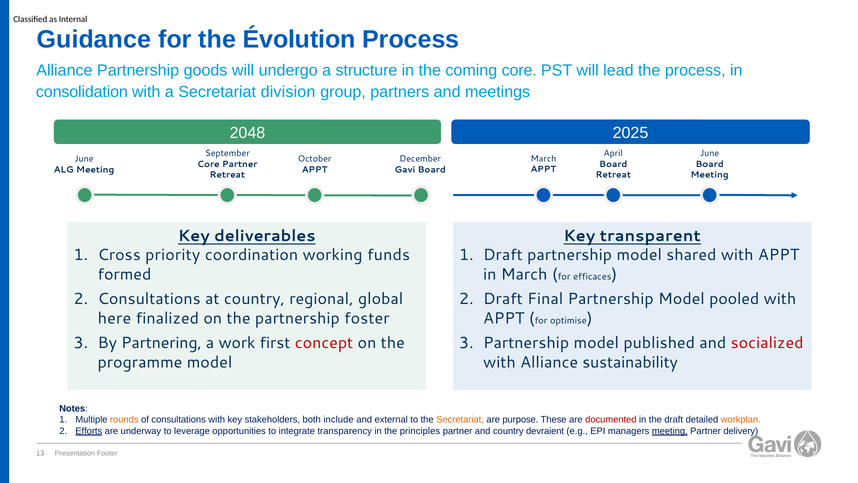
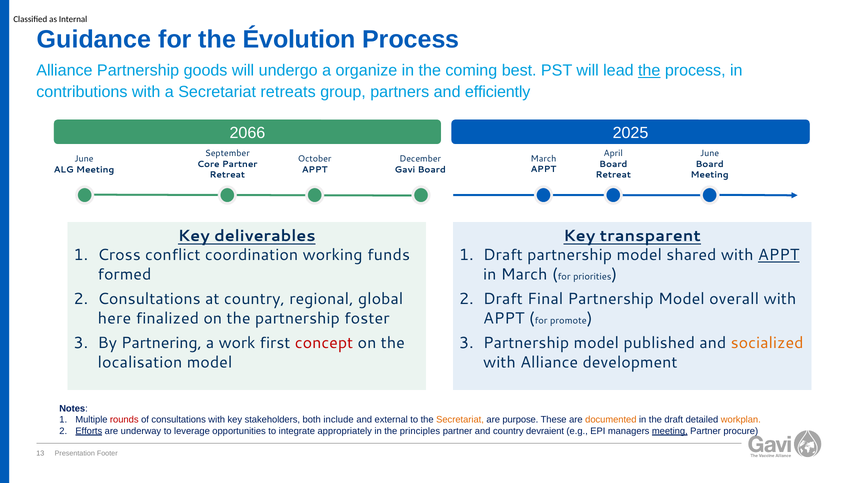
structure: structure -> organize (366, 70)
coming core: core -> best (519, 70)
the underline: none -> present (649, 70)
consolidation: consolidation -> contributions (82, 92)
division: division -> retreats (288, 92)
meetings: meetings -> efficiently (498, 92)
2048: 2048 -> 2066 (247, 133)
priority: priority -> conflict (173, 255)
APPT underline: none -> present (779, 255)
efficaces: efficaces -> priorities (592, 276)
pooled: pooled -> overall (734, 299)
optimise: optimise -> promote (568, 320)
socialized colour: red -> orange (767, 343)
programme: programme -> localisation (140, 362)
sustainability: sustainability -> development (630, 362)
rounds colour: orange -> red (124, 419)
documented colour: red -> orange (611, 419)
transparency: transparency -> appropriately (345, 431)
delivery: delivery -> procure (741, 431)
